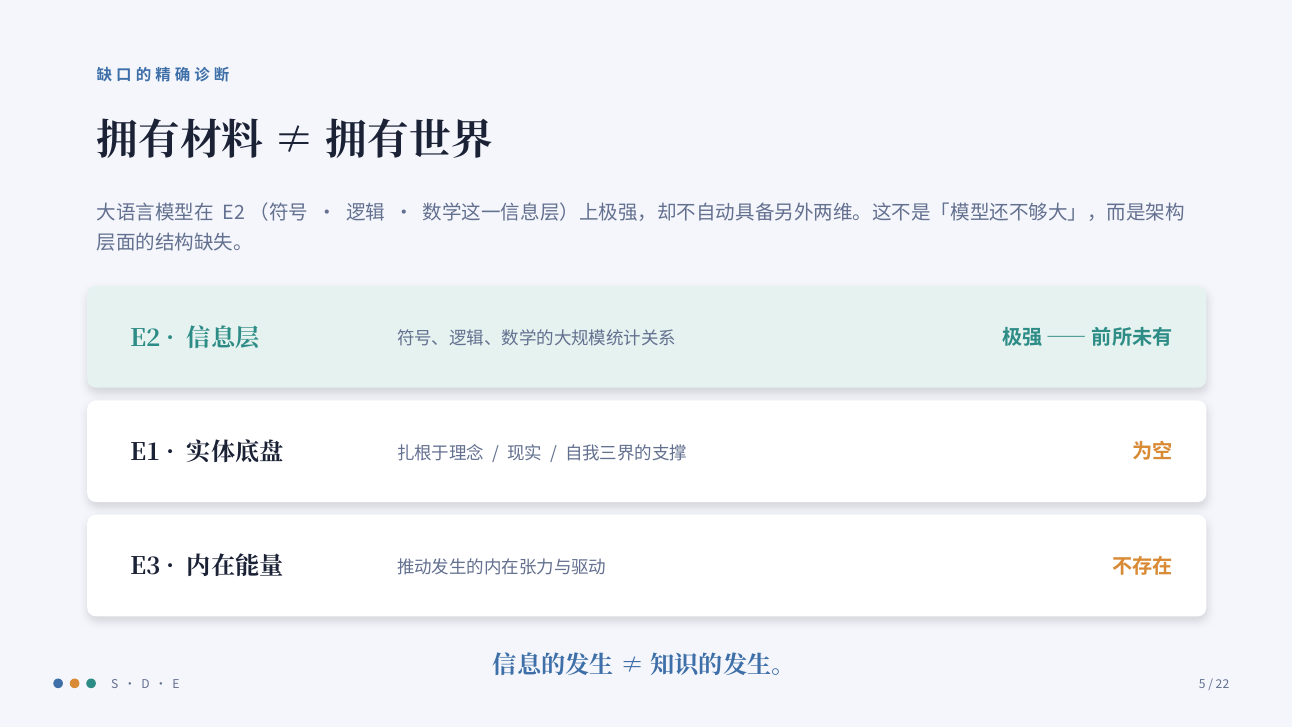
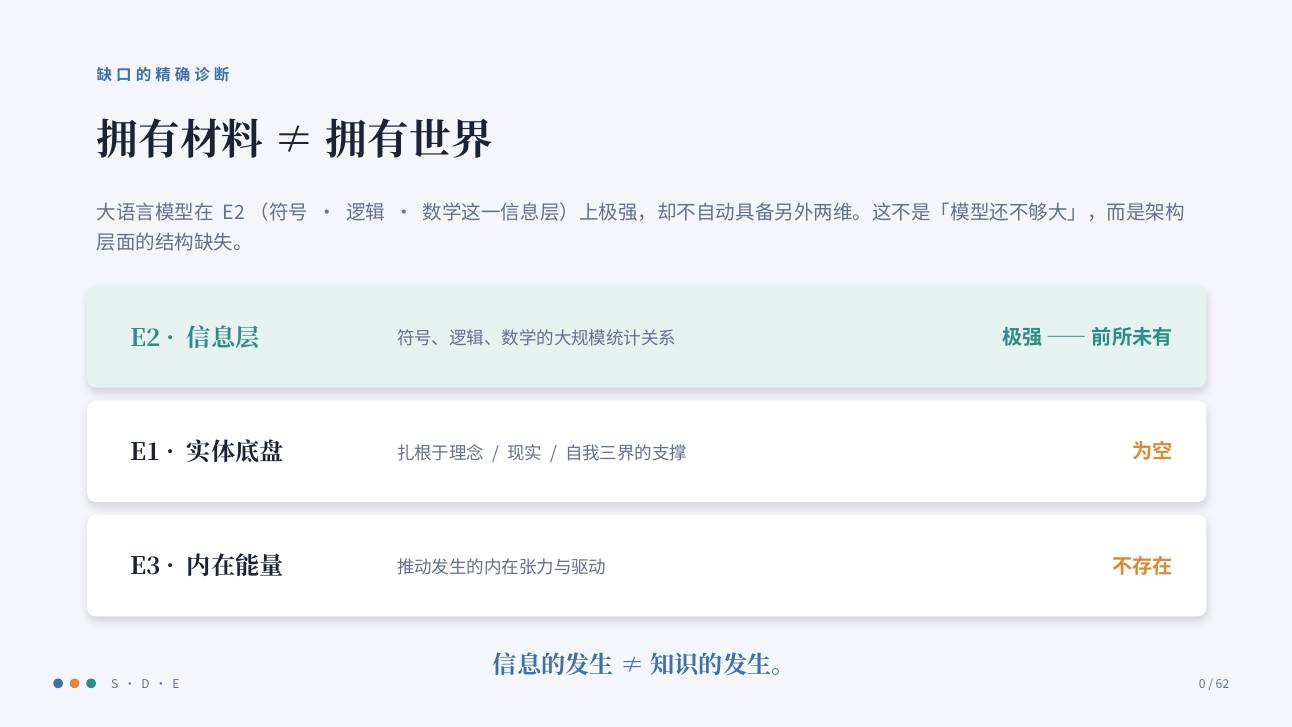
5: 5 -> 0 (1202, 684)
22: 22 -> 62 (1222, 684)
